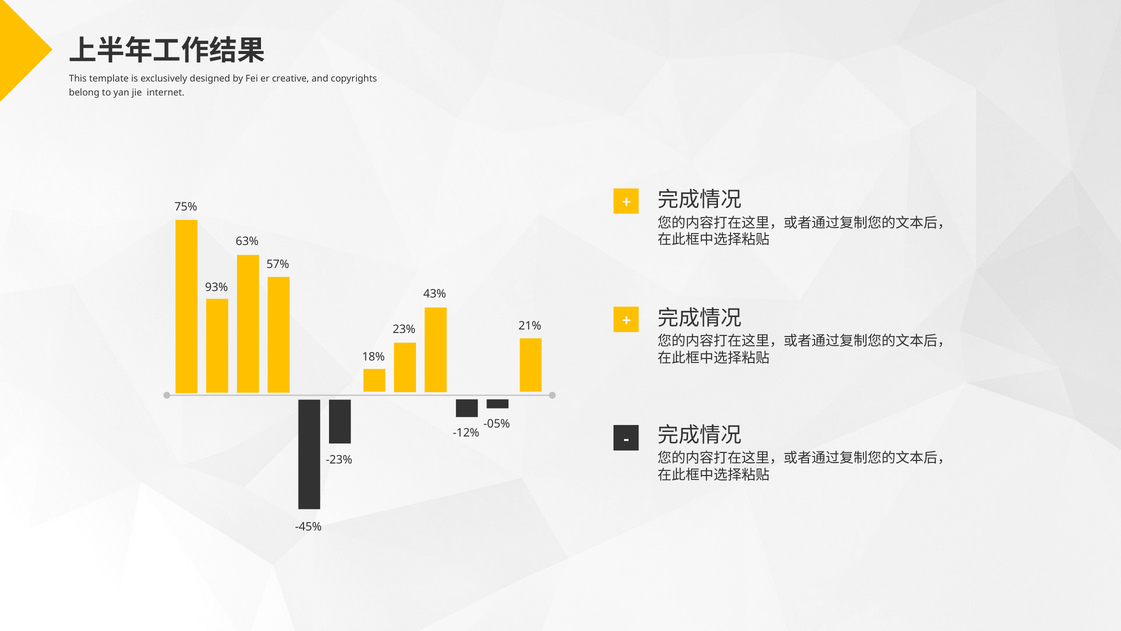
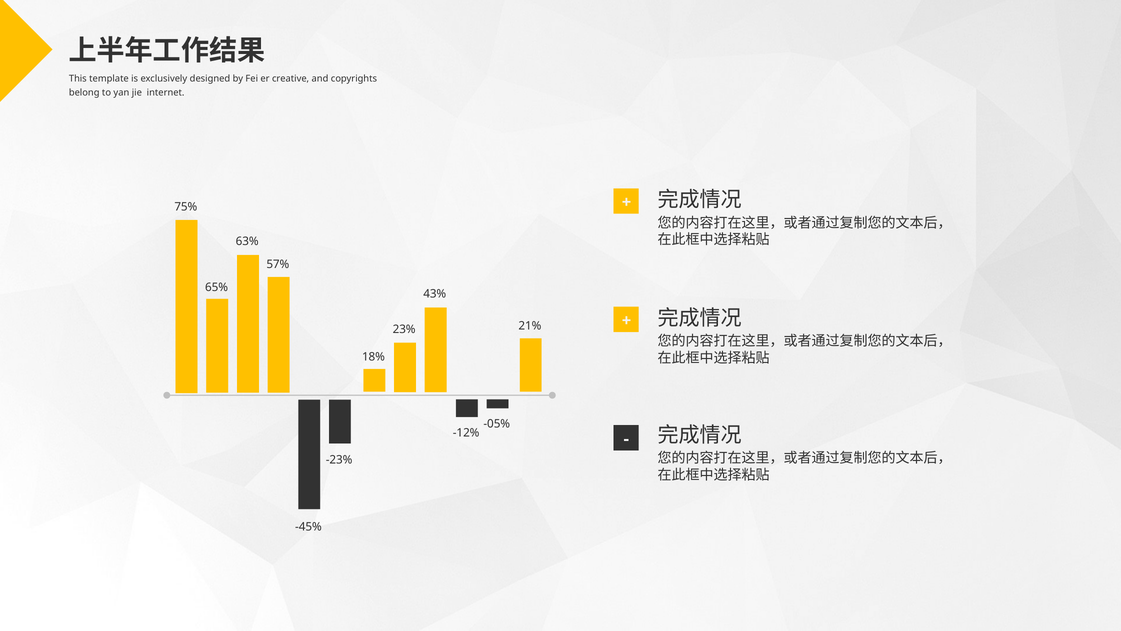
93%: 93% -> 65% (217, 287)
